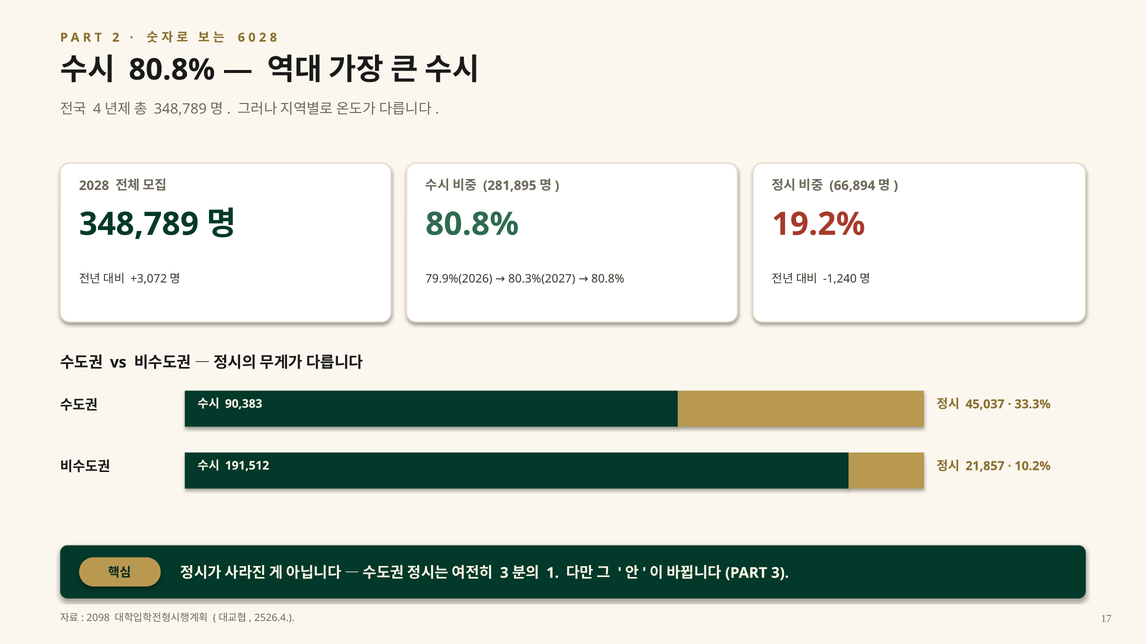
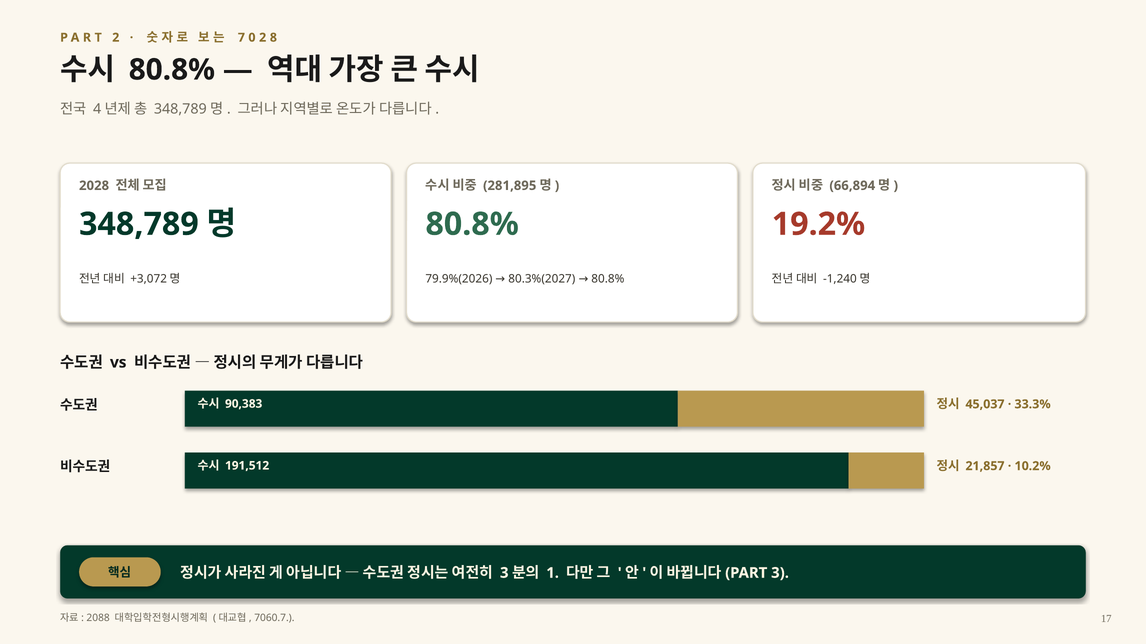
6: 6 -> 7 (241, 38)
2098: 2098 -> 2088 (98, 619)
2526.4: 2526.4 -> 7060.7 (274, 619)
